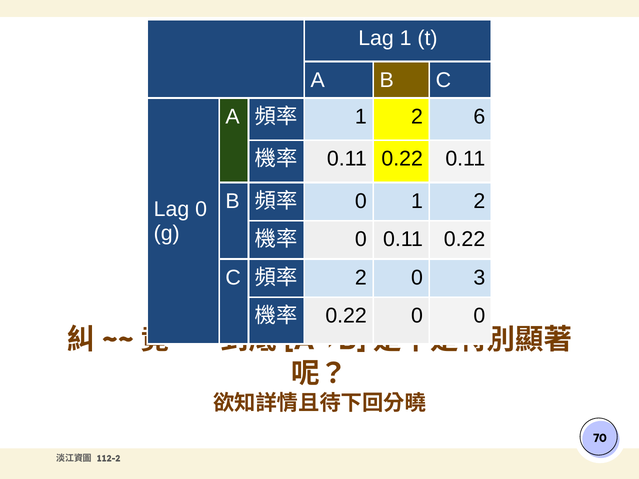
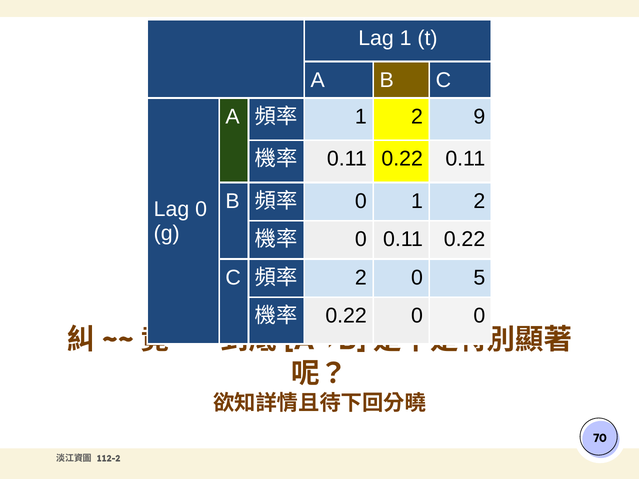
6: 6 -> 9 (479, 117)
3: 3 -> 5 (479, 278)
